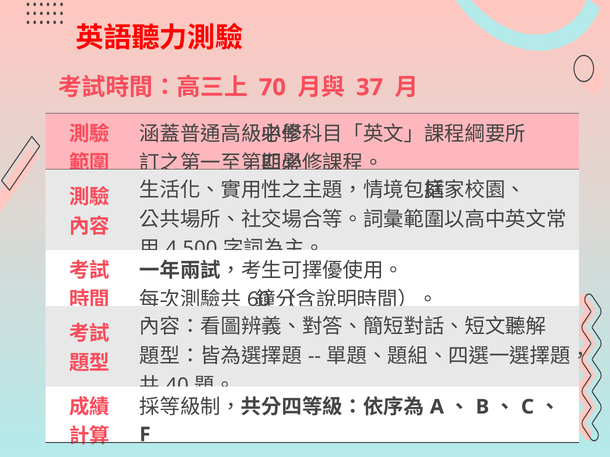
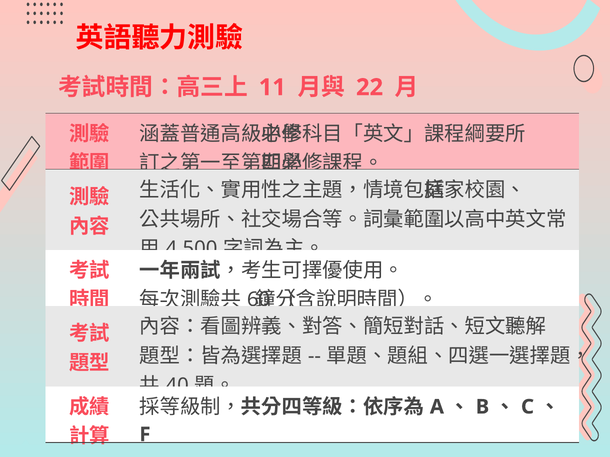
70: 70 -> 11 (272, 87)
37: 37 -> 22 (370, 87)
